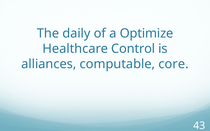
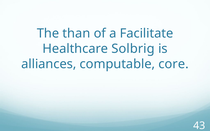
daily: daily -> than (76, 33)
Optimize: Optimize -> Facilitate (146, 33)
Control: Control -> Solbrig (133, 49)
